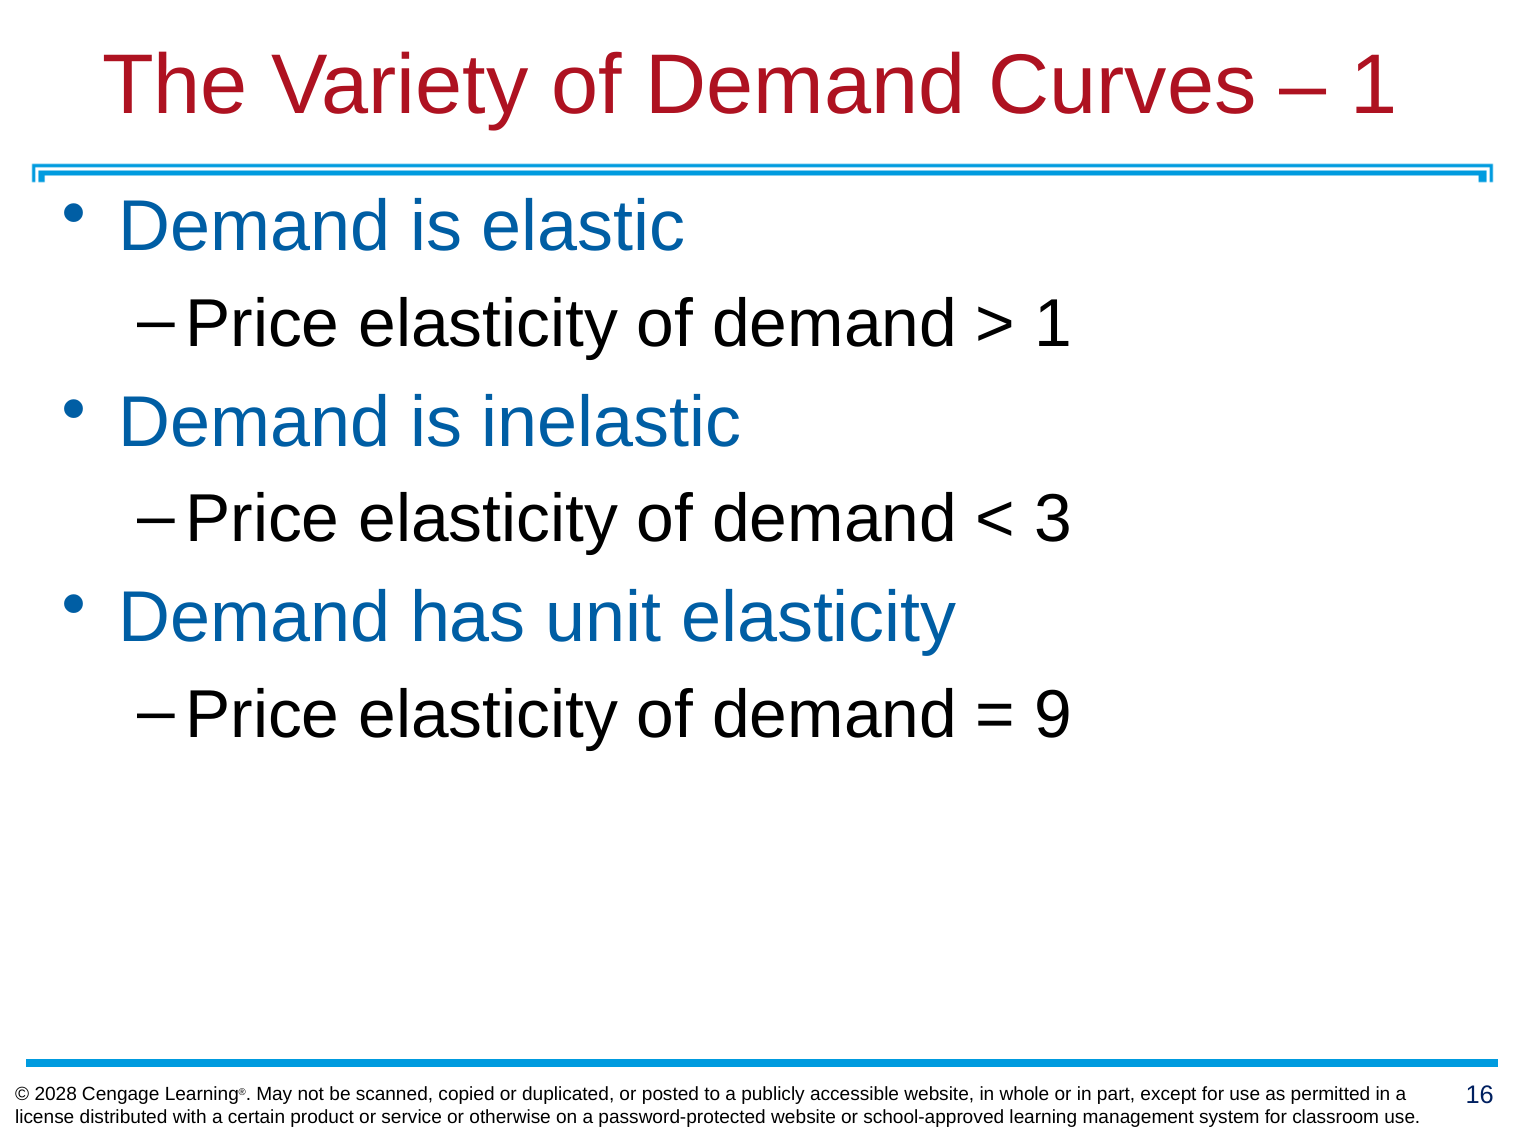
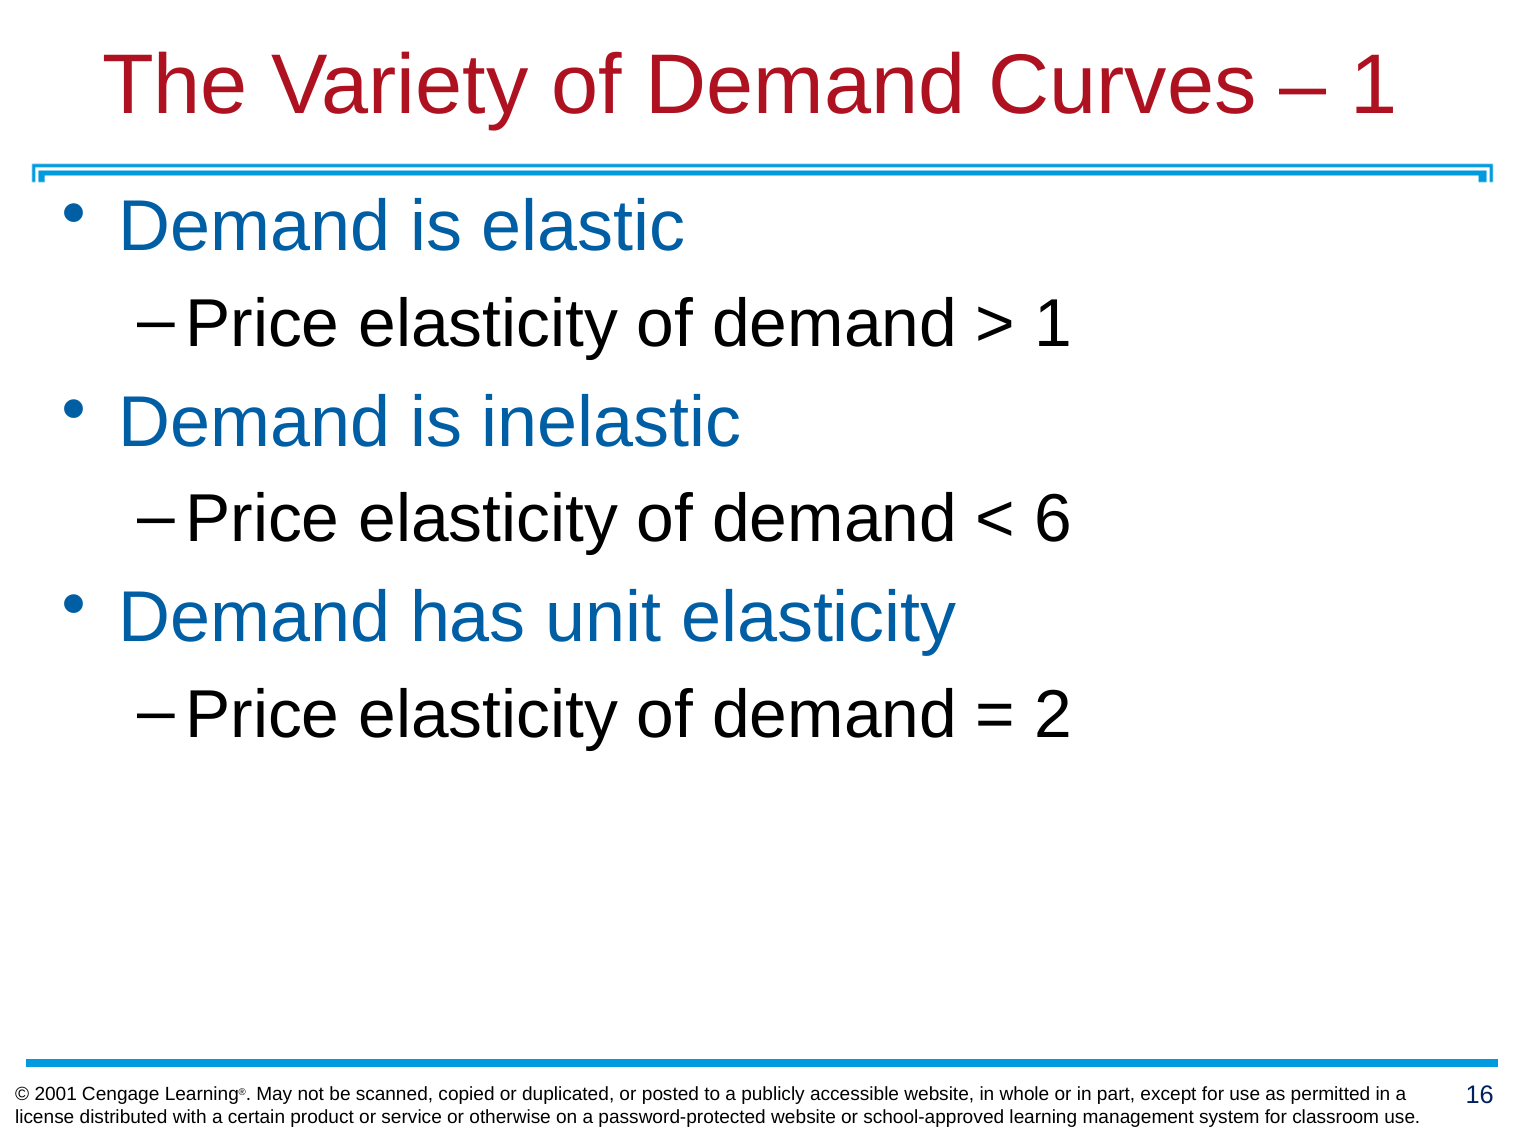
3: 3 -> 6 (1053, 519)
9: 9 -> 2 (1053, 715)
2028: 2028 -> 2001 (56, 1095)
